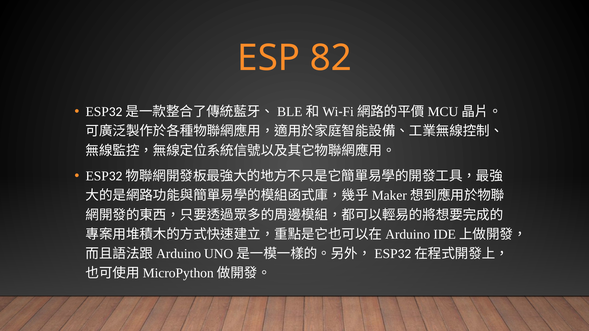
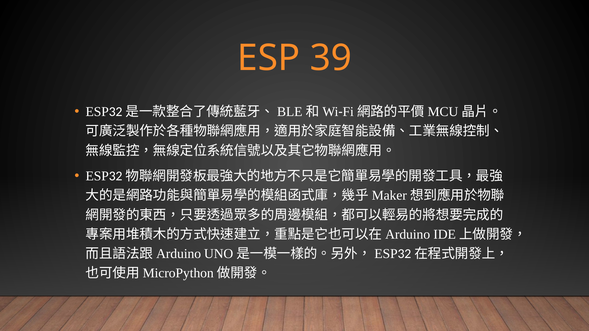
82: 82 -> 39 (331, 58)
